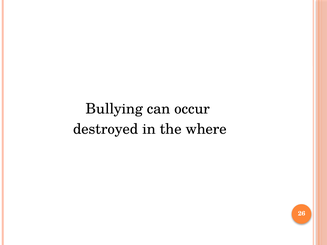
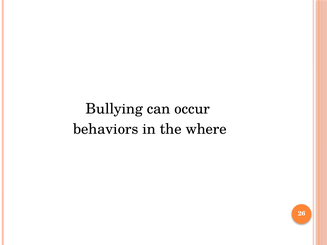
destroyed: destroyed -> behaviors (106, 129)
